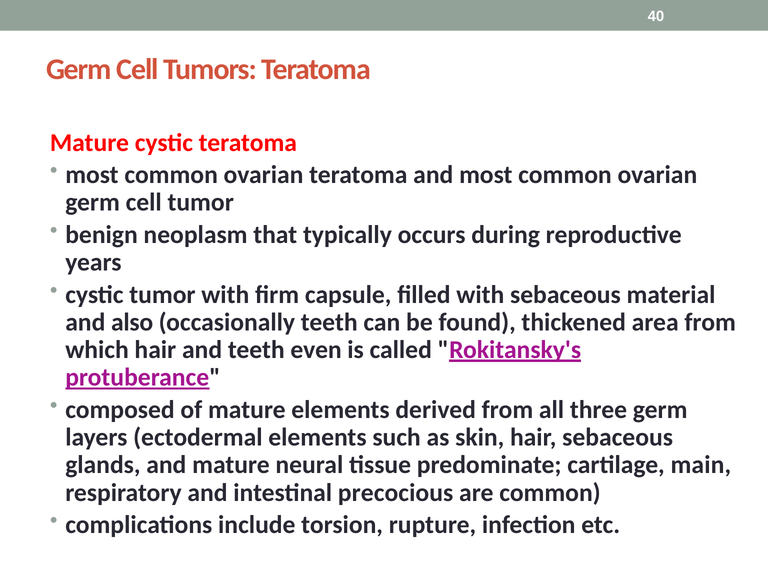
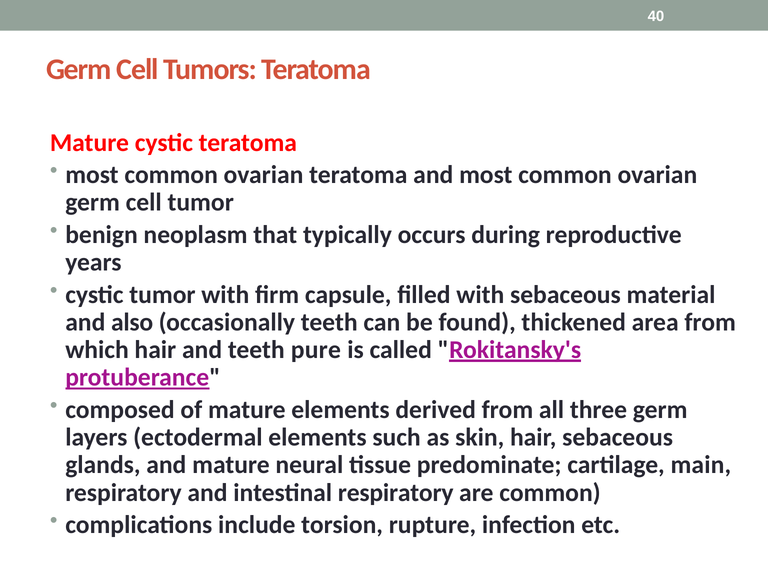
even: even -> pure (316, 350)
intestinal precocious: precocious -> respiratory (396, 493)
